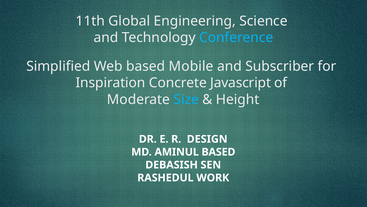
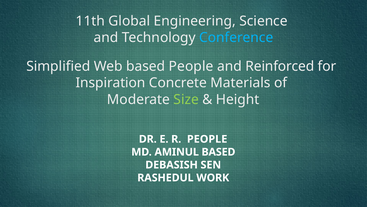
based Mobile: Mobile -> People (191, 66)
Subscriber: Subscriber -> Reinforced (280, 66)
Javascript: Javascript -> Materials (240, 83)
Size colour: light blue -> light green (186, 99)
R DESIGN: DESIGN -> PEOPLE (207, 139)
